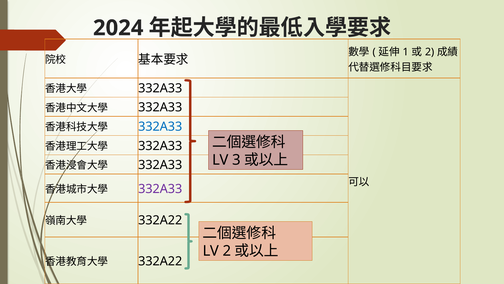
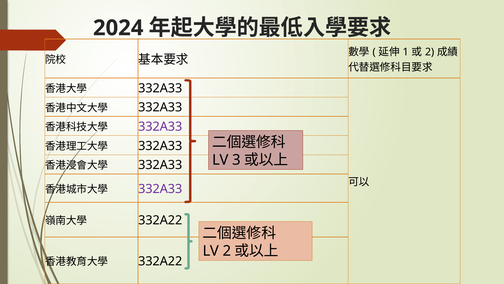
332A33 colour: blue -> purple (160, 126)
